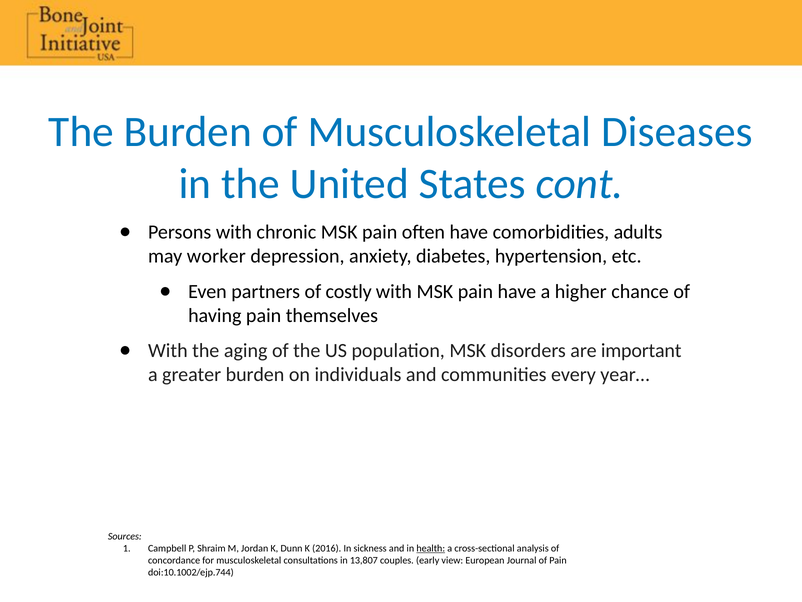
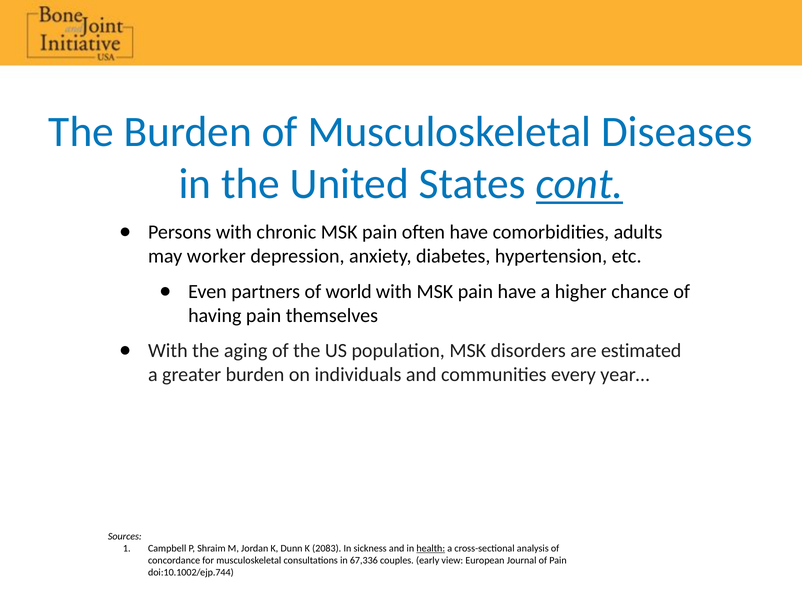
cont underline: none -> present (580, 184)
costly: costly -> world (349, 291)
important: important -> estimated (641, 350)
2016: 2016 -> 2083 (327, 548)
13,807: 13,807 -> 67,336 (364, 560)
